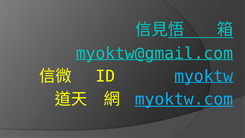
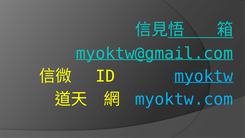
myoktw.com underline: present -> none (184, 99)
